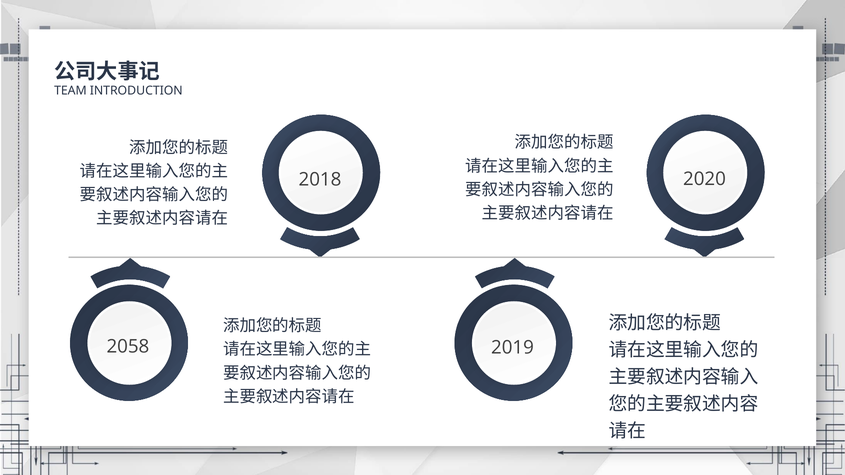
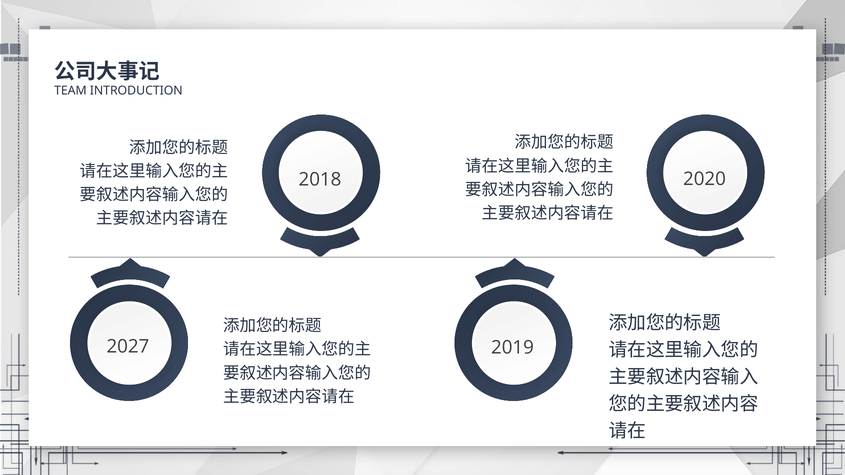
2058: 2058 -> 2027 (128, 347)
